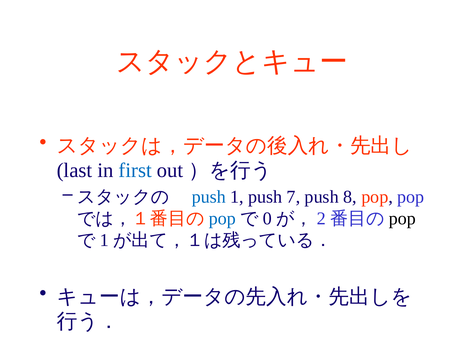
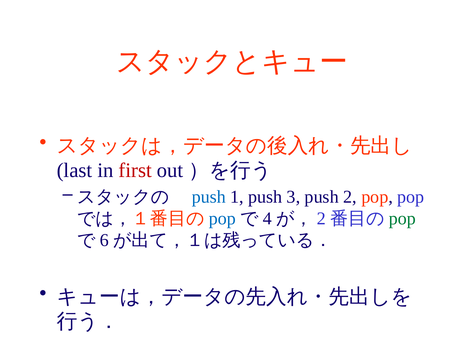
first colour: blue -> red (135, 170)
7: 7 -> 3 (293, 197)
push 8: 8 -> 2 (350, 197)
0: 0 -> 4 (267, 219)
pop colour: black -> green (402, 219)
1: 1 -> 6 (104, 240)
